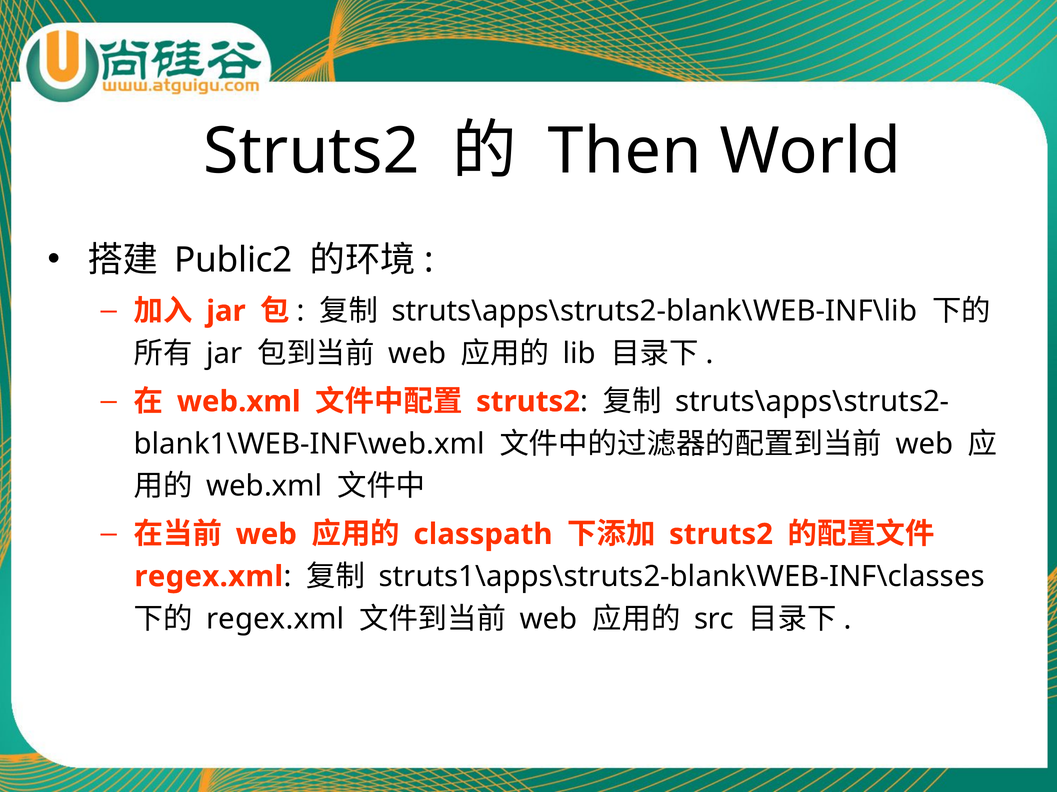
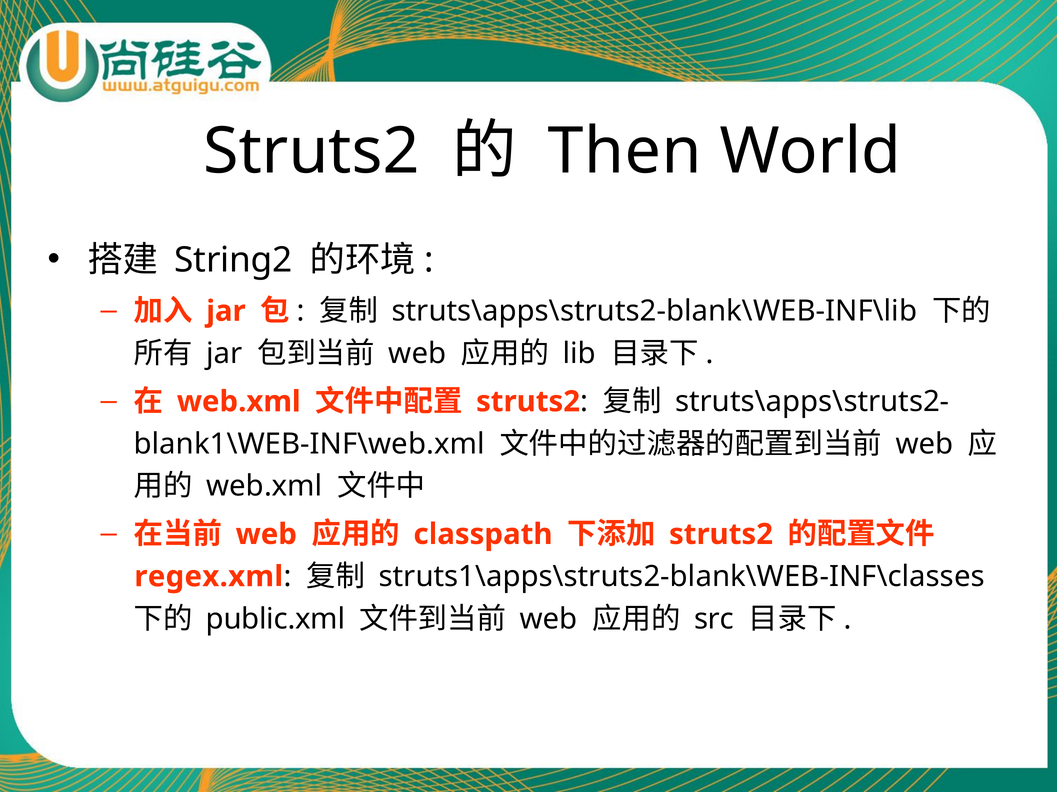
Public2: Public2 -> String2 (233, 260)
regex.xml: regex.xml -> public.xml (275, 619)
